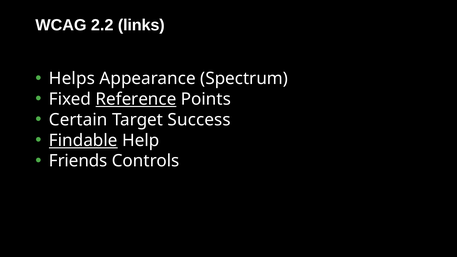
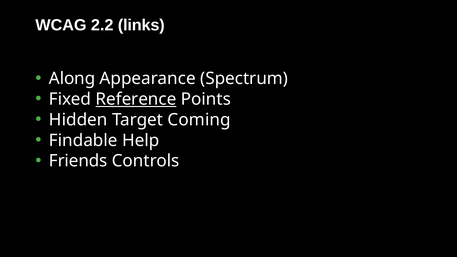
Helps: Helps -> Along (72, 79)
Certain: Certain -> Hidden (78, 120)
Success: Success -> Coming (199, 120)
Findable underline: present -> none (83, 140)
